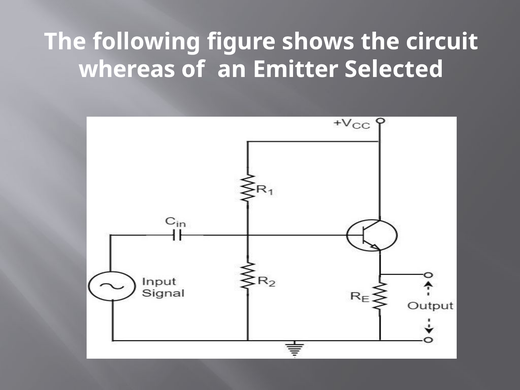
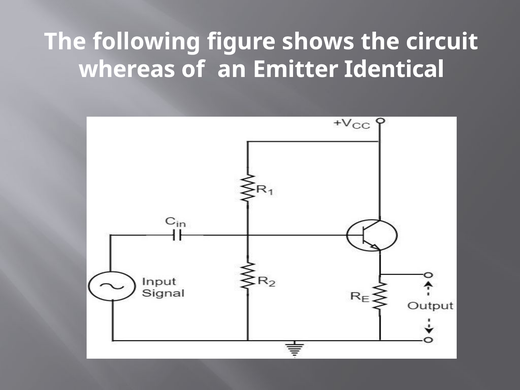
Selected: Selected -> Identical (394, 69)
